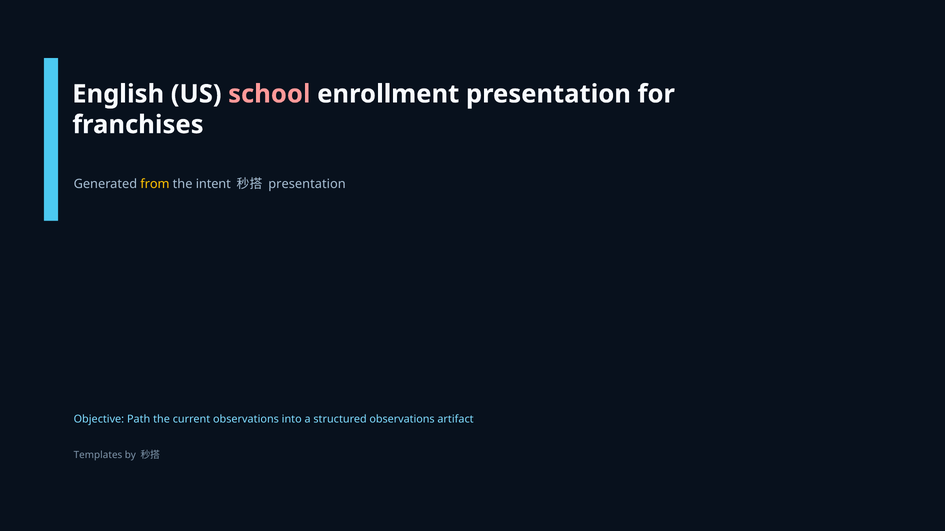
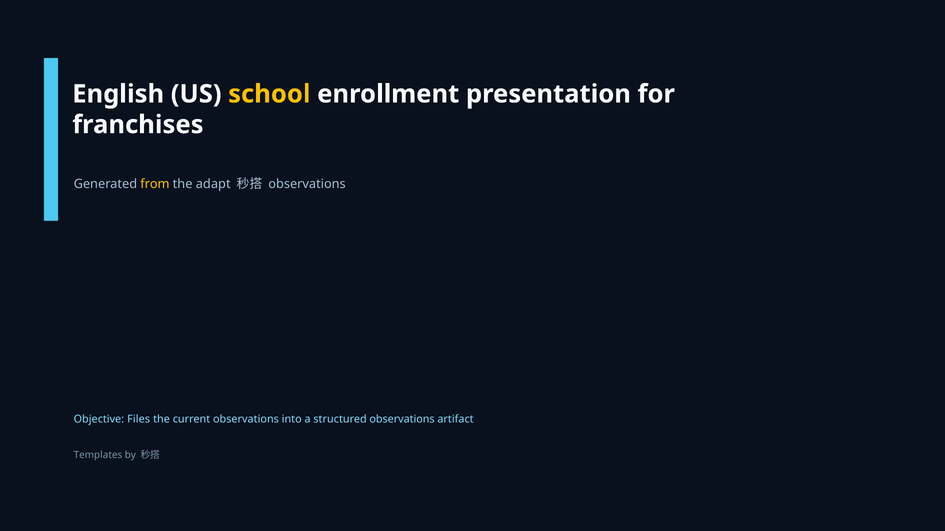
school colour: pink -> yellow (269, 94)
intent: intent -> adapt (213, 184)
presentation: presentation -> observations (307, 184)
Path: Path -> Files (139, 420)
